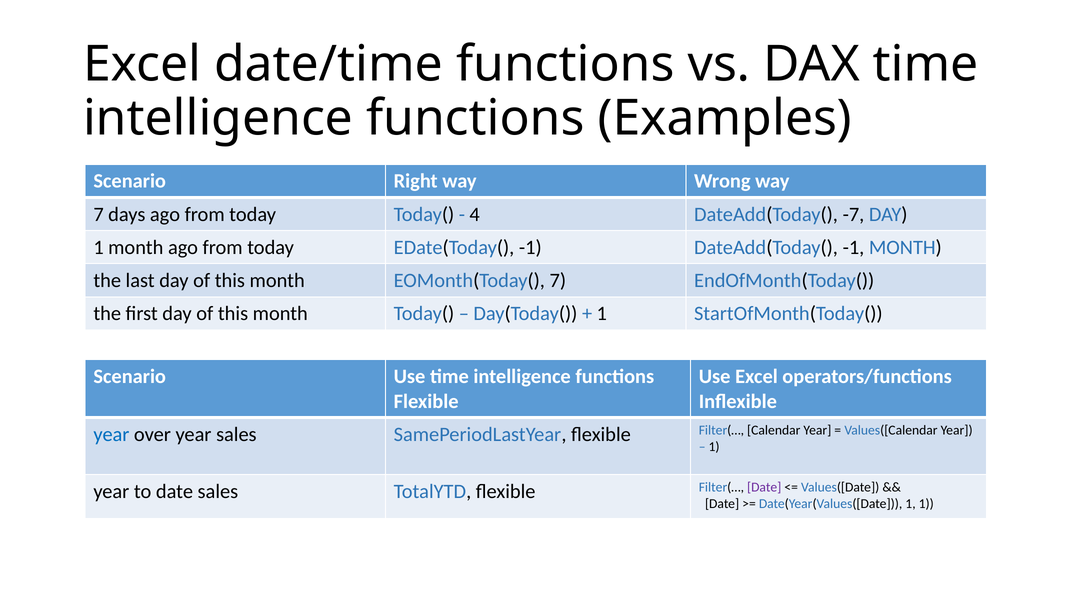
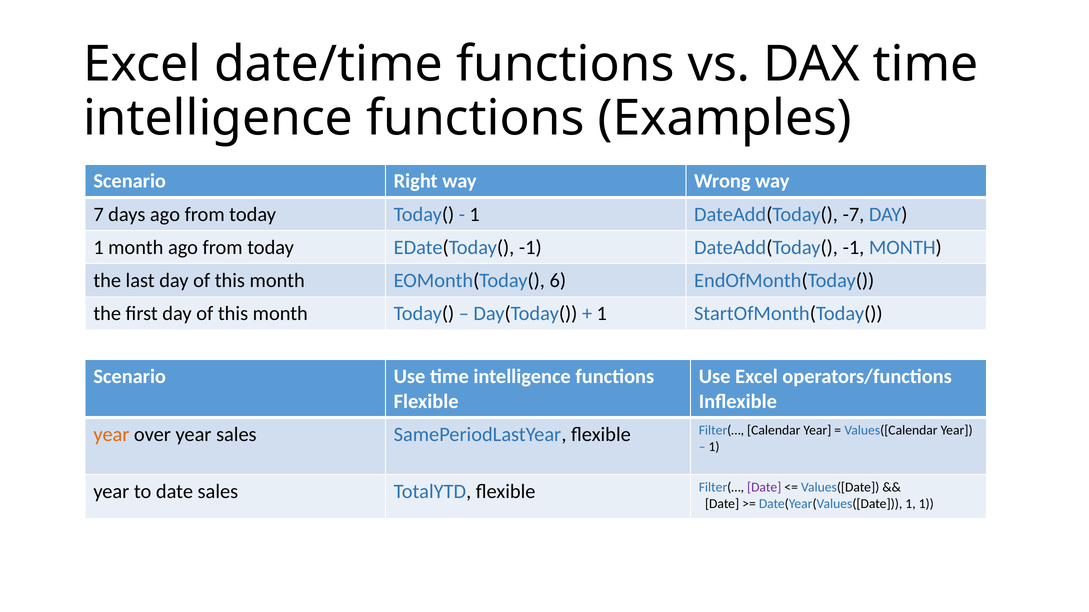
4: 4 -> 1 (475, 214)
EOMonth(Today( 7: 7 -> 6 (558, 281)
year colour: blue -> orange (111, 435)
